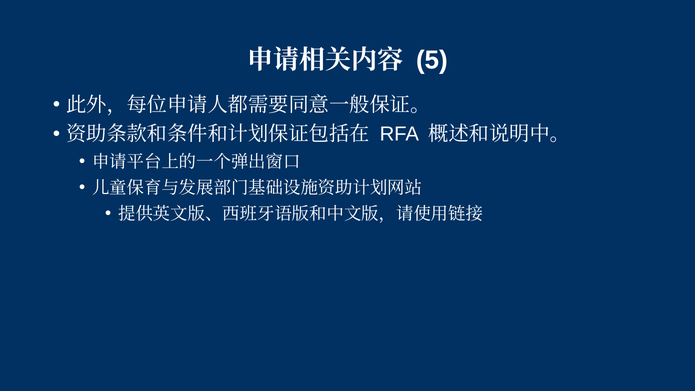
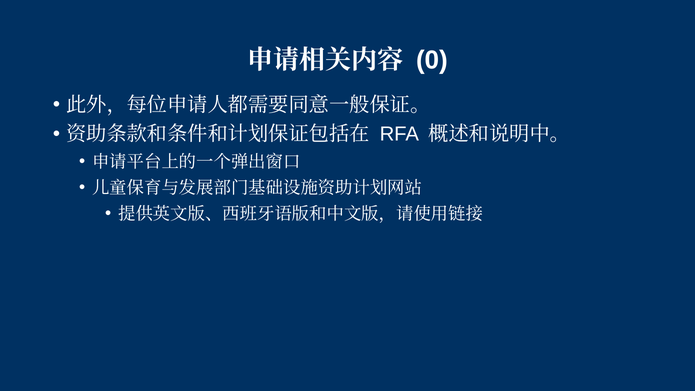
5: 5 -> 0 (432, 60)
